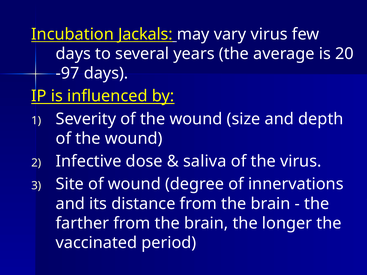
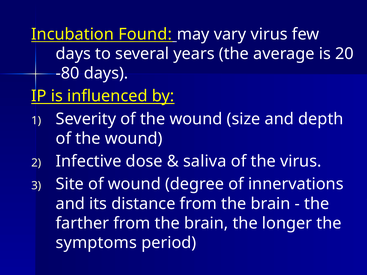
Jackals: Jackals -> Found (145, 34)
-97: -97 -> -80 (68, 73)
vaccinated: vaccinated -> symptoms (96, 243)
